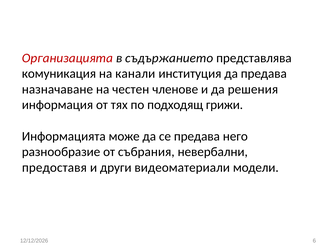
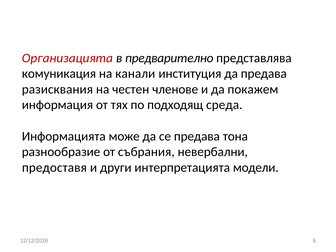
съдържанието: съдържанието -> предварително (169, 58)
назначаване: назначаване -> разисквания (57, 89)
решения: решения -> покажем (253, 89)
грижи: грижи -> среда (224, 105)
него: него -> тона (235, 136)
видеоматериали: видеоматериали -> интерпретацията (182, 168)
